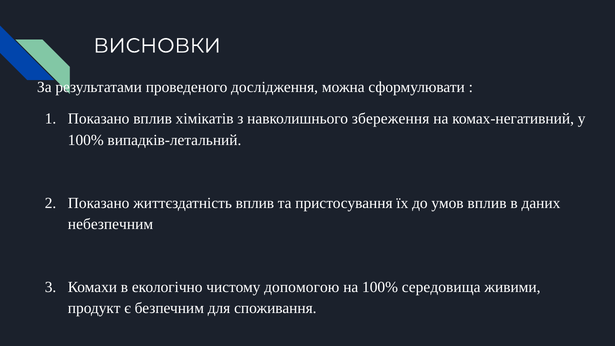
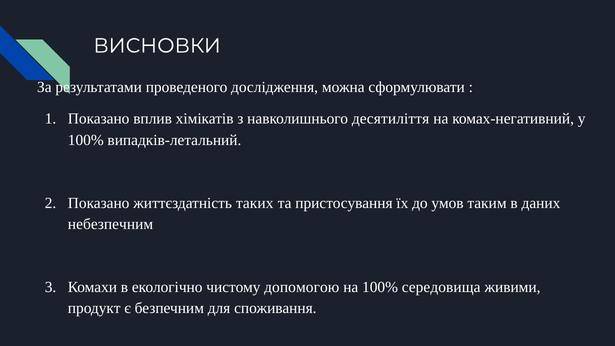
збереження: збереження -> десятиліття (391, 119)
життєздатність вплив: вплив -> таких (255, 203)
умов вплив: вплив -> таким (487, 203)
